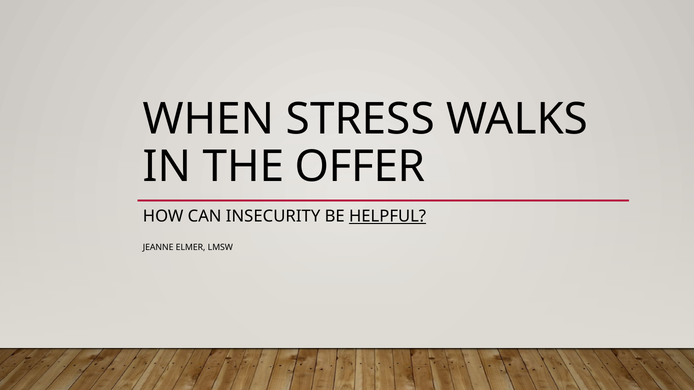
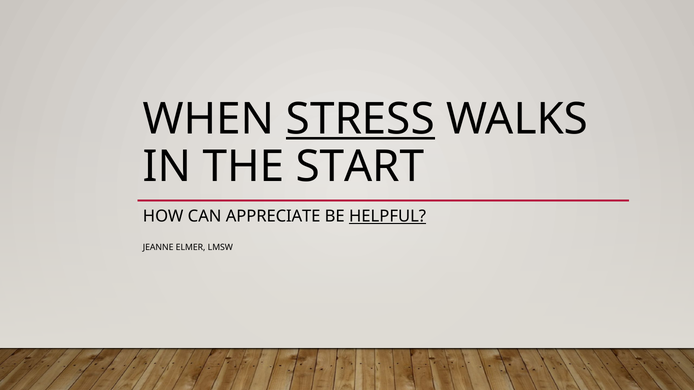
STRESS underline: none -> present (360, 119)
OFFER: OFFER -> START (360, 167)
INSECURITY: INSECURITY -> APPRECIATE (273, 217)
